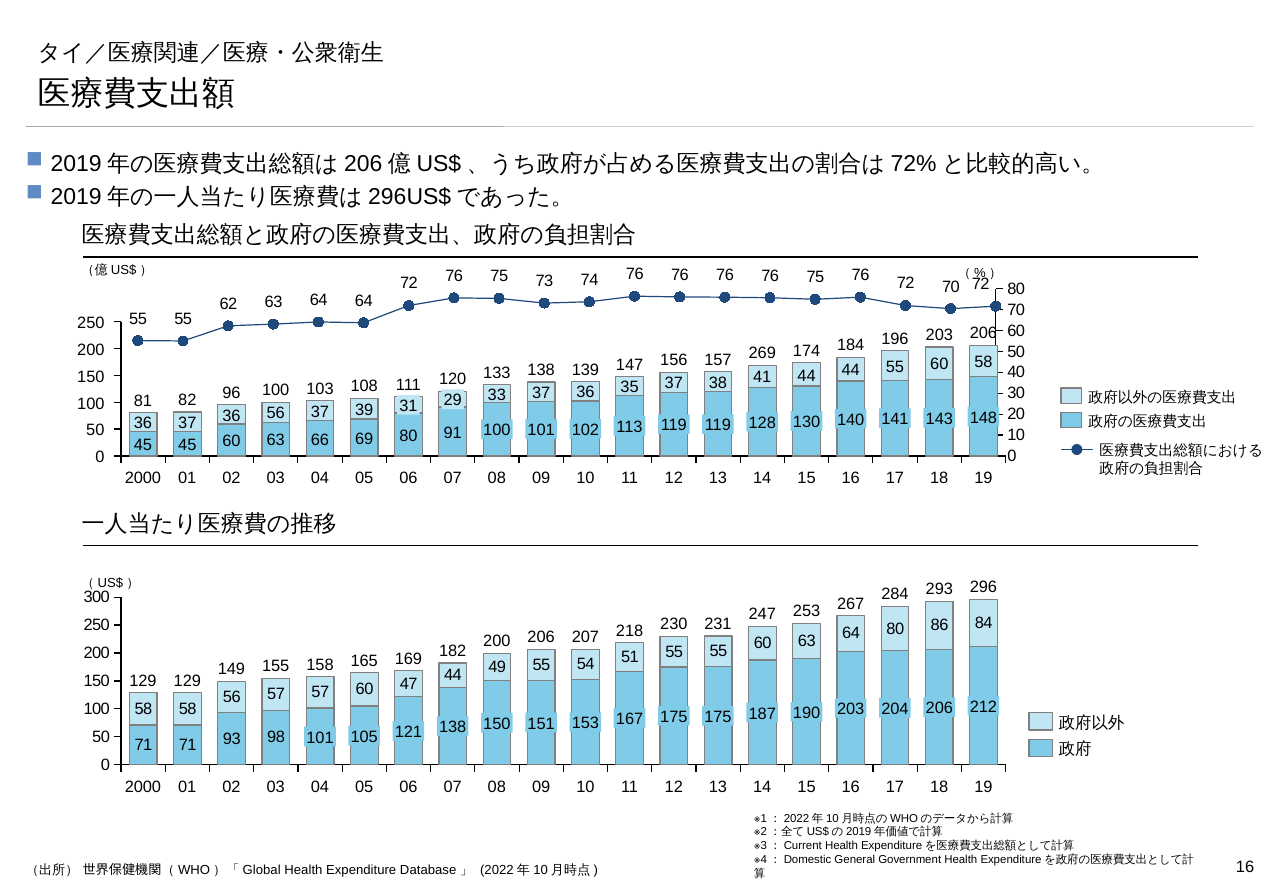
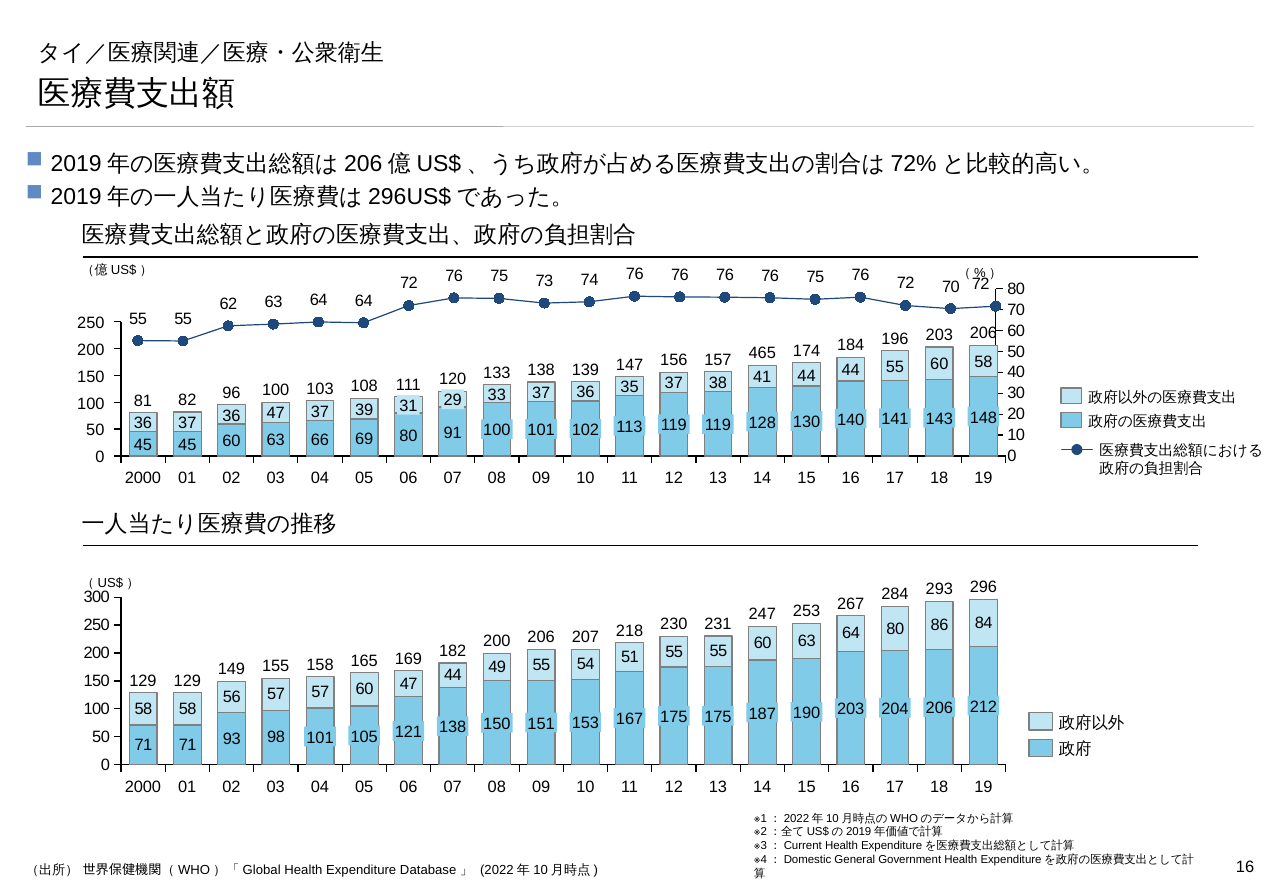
269: 269 -> 465 (762, 353)
36 56: 56 -> 47 (276, 414)
